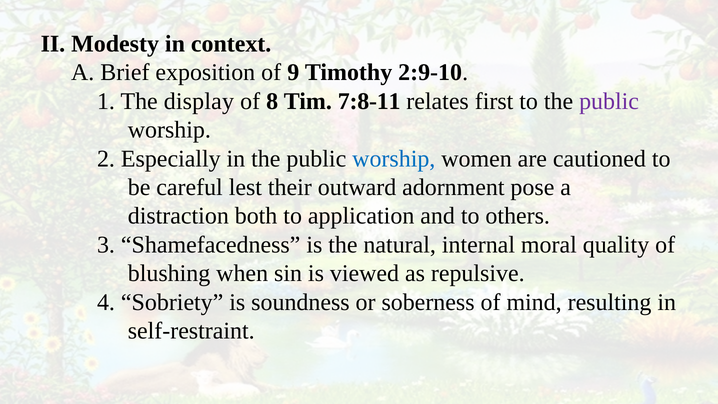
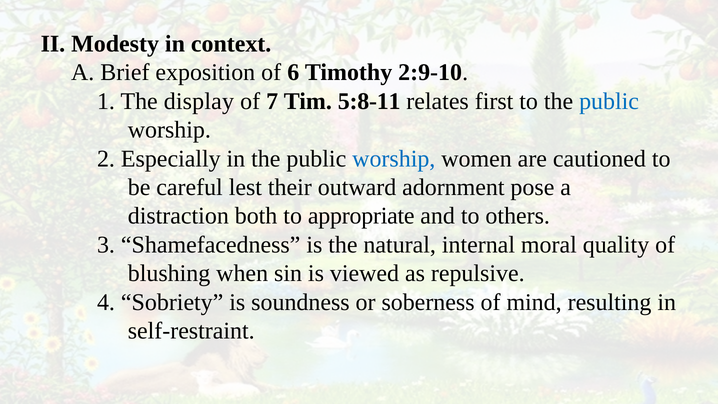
9: 9 -> 6 (293, 72)
8: 8 -> 7 (272, 101)
7:8-11: 7:8-11 -> 5:8-11 (369, 101)
public colour: purple -> blue (609, 101)
application: application -> appropriate (361, 216)
